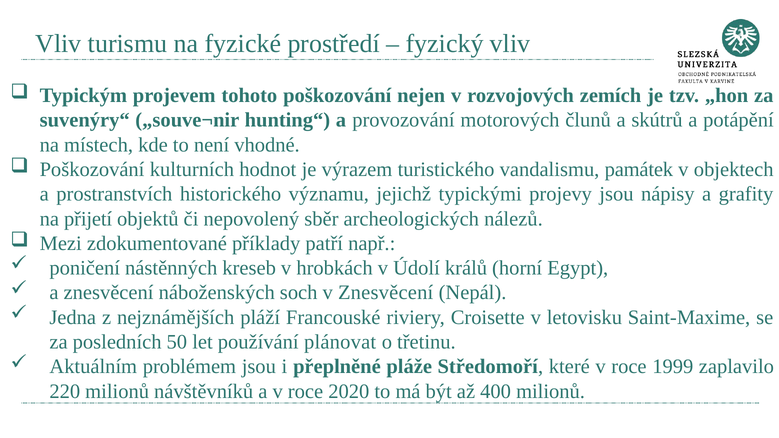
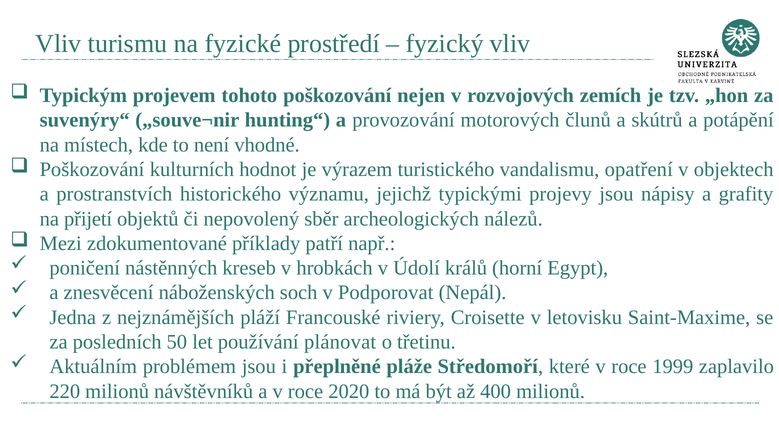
památek: památek -> opatření (639, 170)
v Znesvěcení: Znesvěcení -> Podporovat (386, 293)
